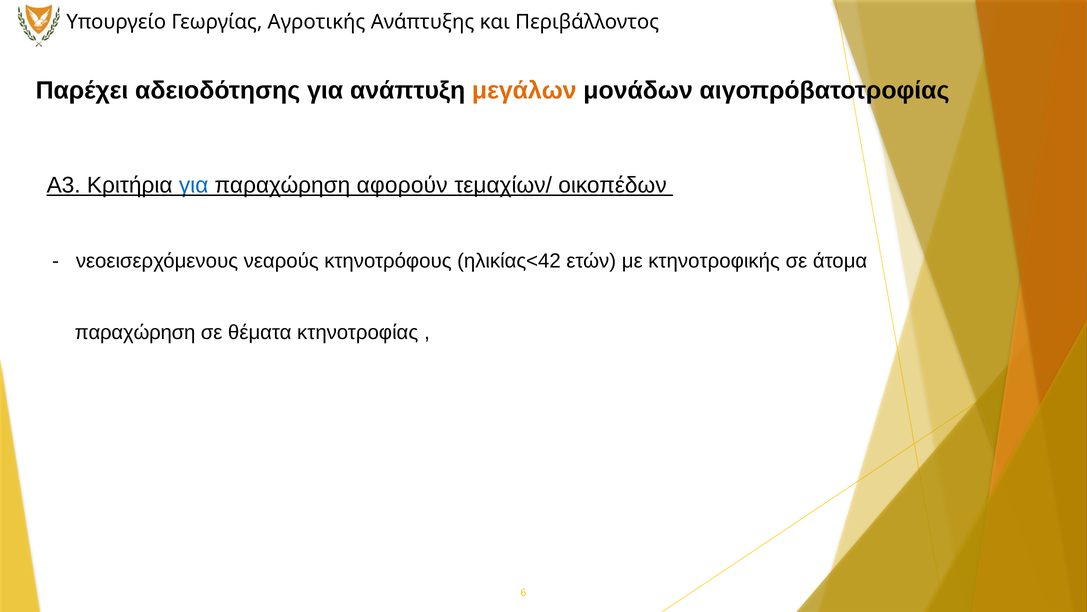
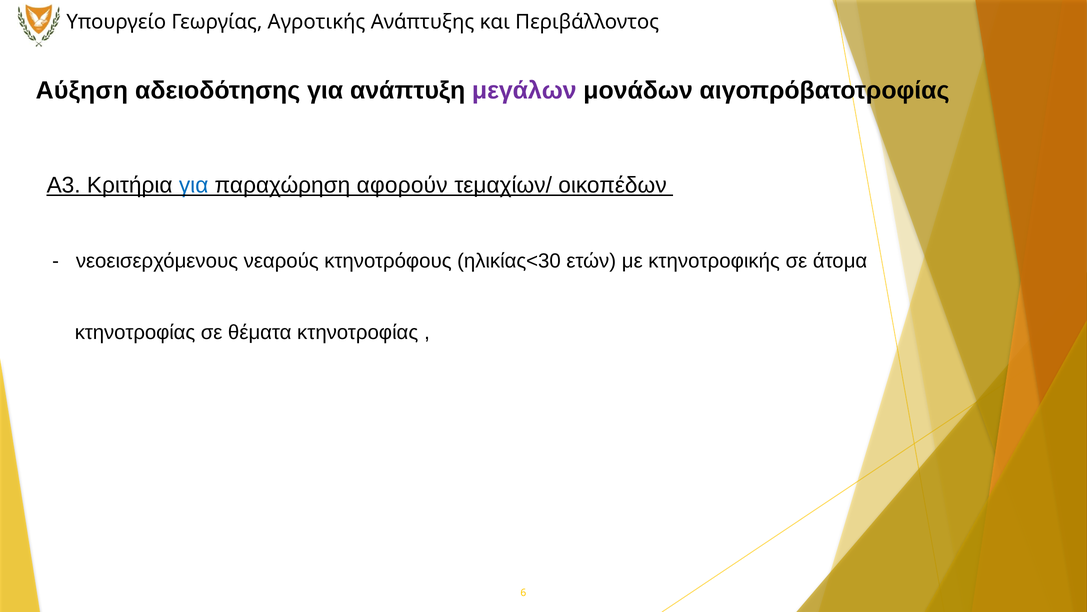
Παρέχει: Παρέχει -> Αύξηση (82, 90)
μεγάλων colour: orange -> purple (524, 90)
ηλικίας<42: ηλικίας<42 -> ηλικίας<30 (509, 261)
παραχώρηση: παραχώρηση -> κτηνοτροφίας (135, 332)
